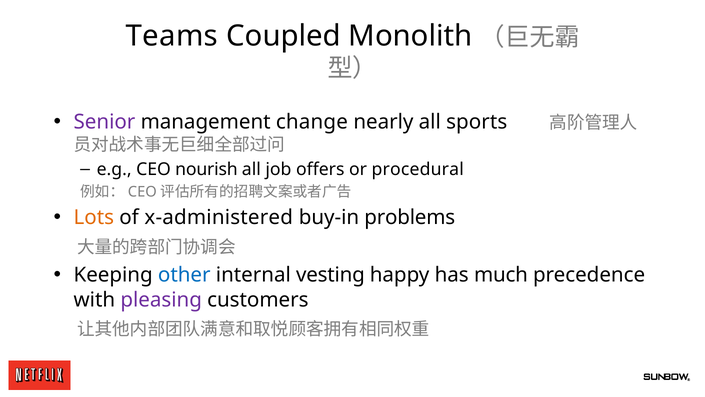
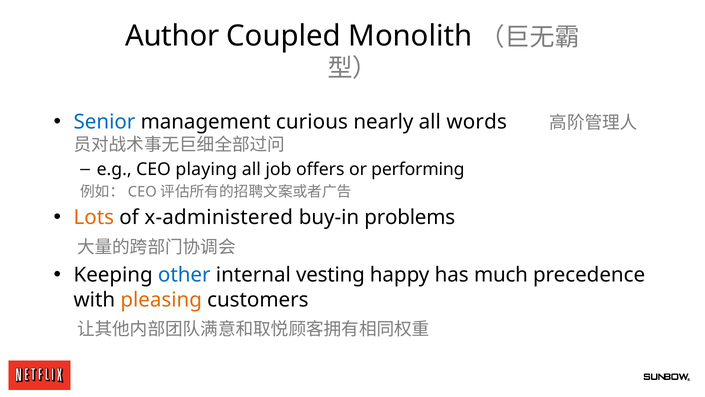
Teams: Teams -> Author (172, 36)
Senior colour: purple -> blue (104, 122)
change: change -> curious (312, 122)
sports: sports -> words (477, 122)
nourish: nourish -> playing (206, 169)
procedural: procedural -> performing (418, 169)
pleasing colour: purple -> orange (161, 299)
